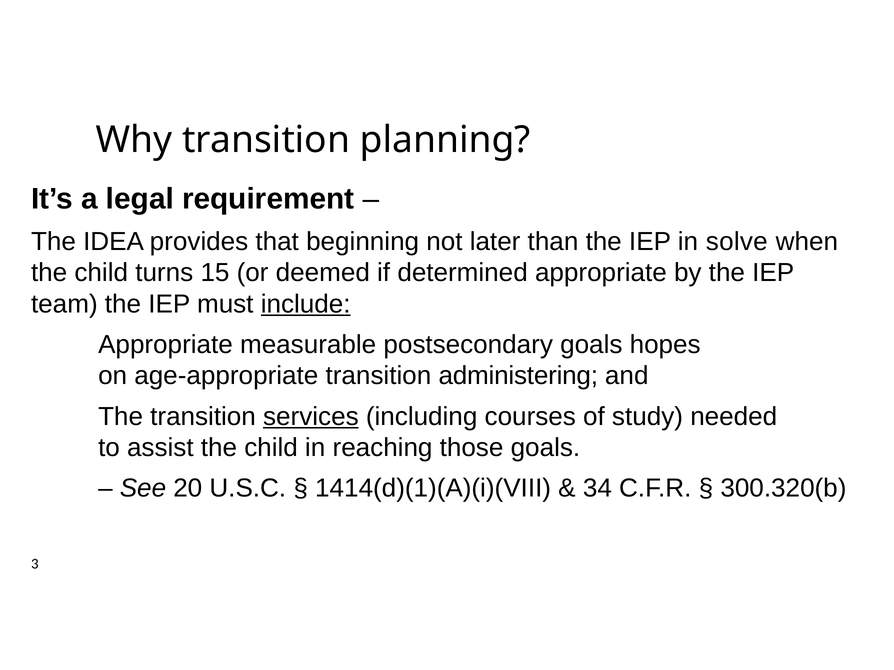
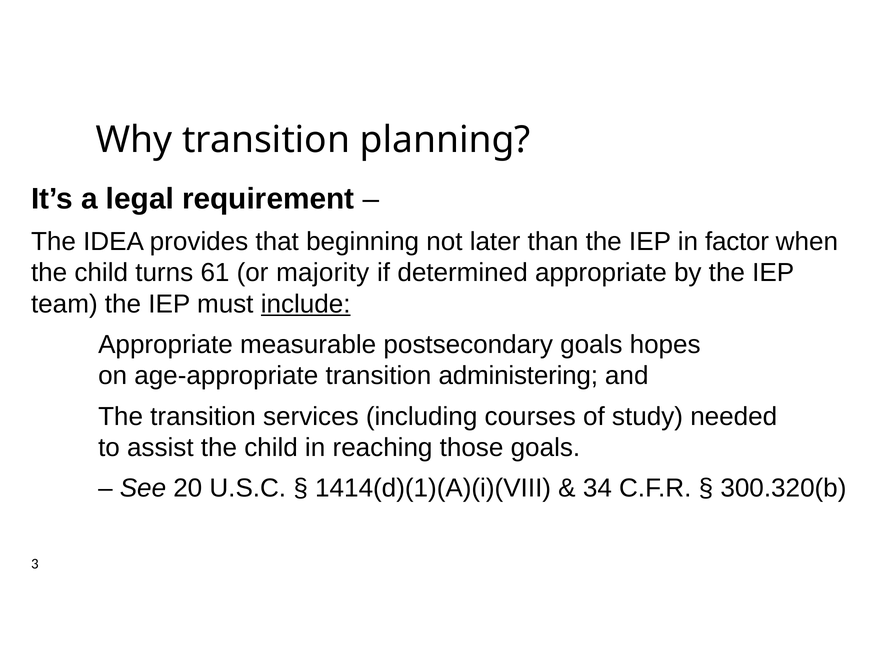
solve: solve -> factor (737, 242)
15: 15 -> 61 (215, 273)
deemed: deemed -> majority (323, 273)
services underline: present -> none (311, 417)
